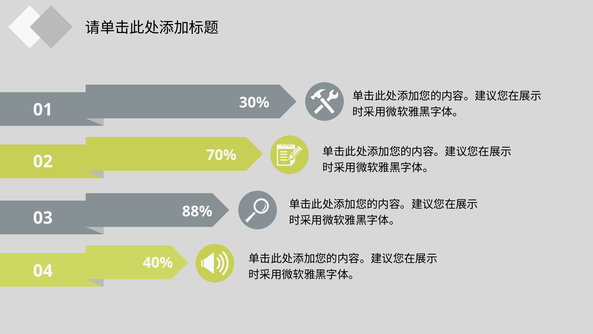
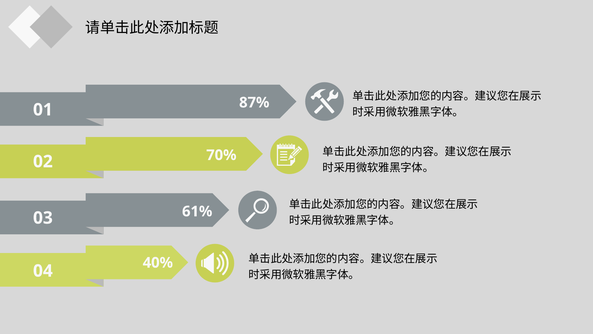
30%: 30% -> 87% (254, 102)
88%: 88% -> 61% (197, 211)
